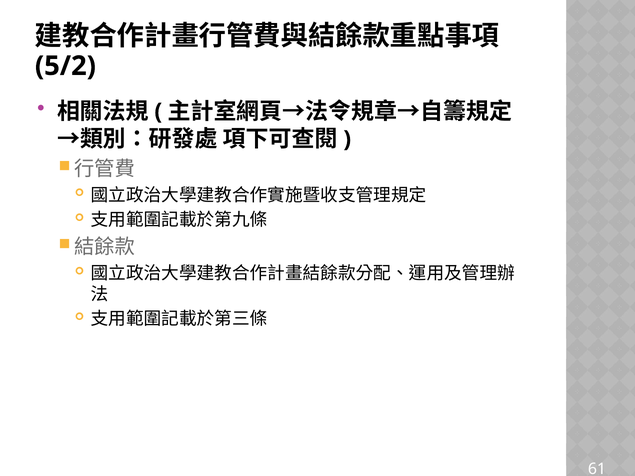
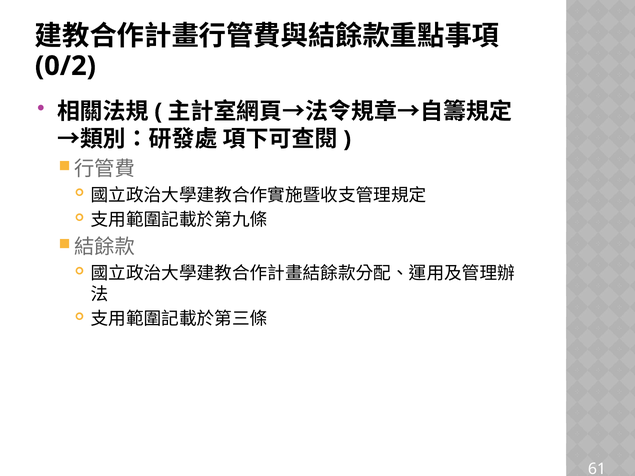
5/2: 5/2 -> 0/2 (65, 66)
